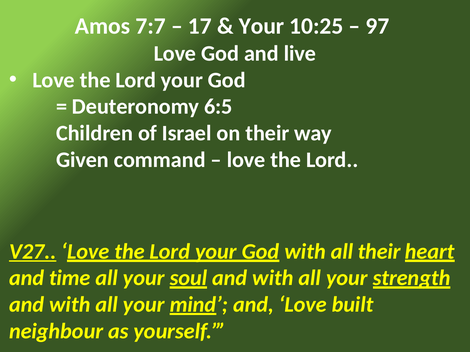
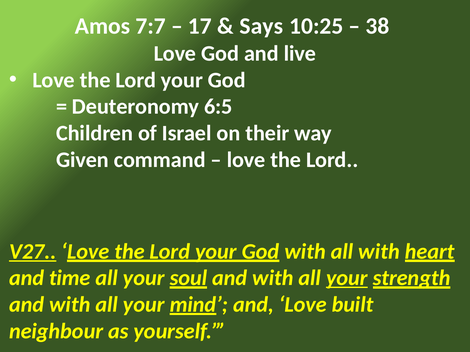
Your: Your -> Says (261, 26)
97: 97 -> 38 (377, 26)
all their: their -> with (379, 252)
your underline: none -> present (347, 278)
